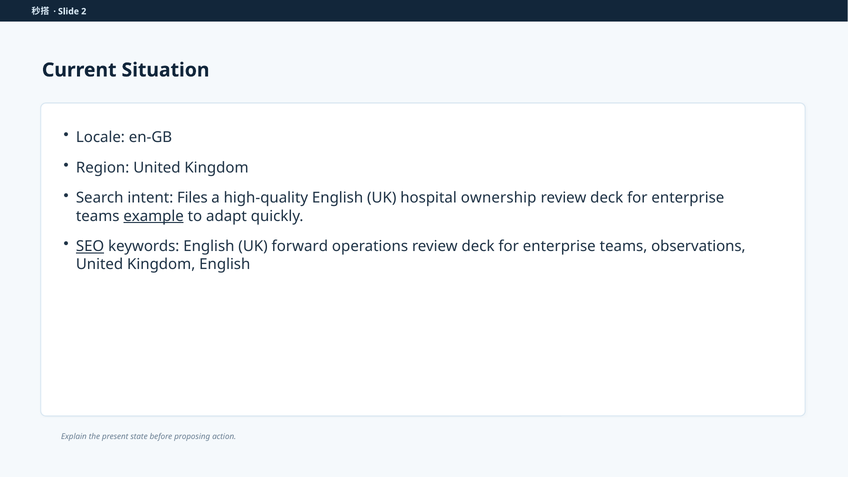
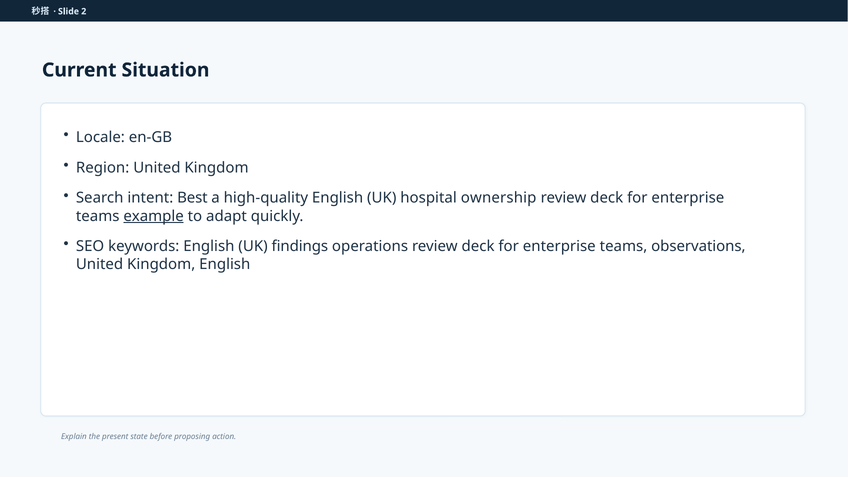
Files: Files -> Best (192, 198)
SEO underline: present -> none (90, 246)
forward: forward -> findings (300, 246)
